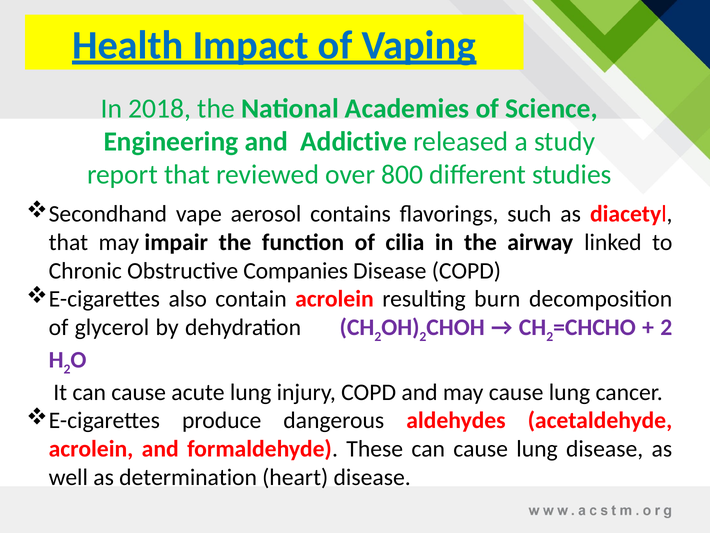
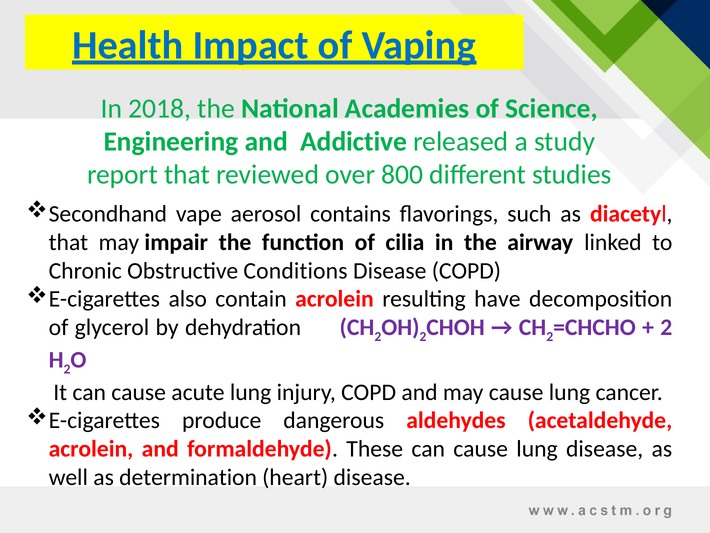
Companies: Companies -> Conditions (296, 270)
burn: burn -> have (497, 299)
